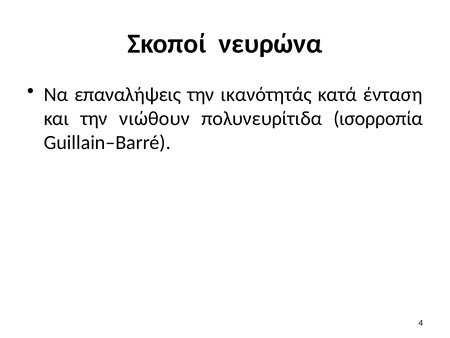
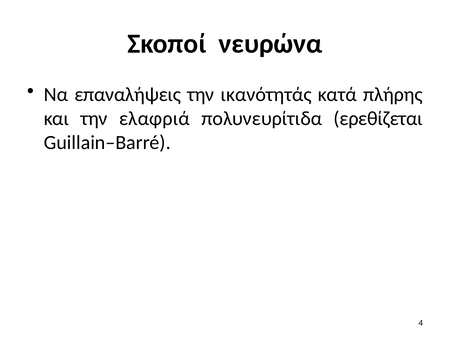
ένταση: ένταση -> πλήρης (393, 94)
νιώθουν: νιώθουν -> ελαφριά (154, 118)
ισορροπία: ισορροπία -> ερεθίζεται (378, 118)
